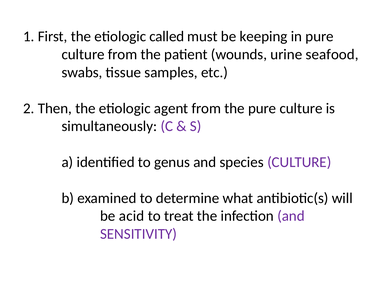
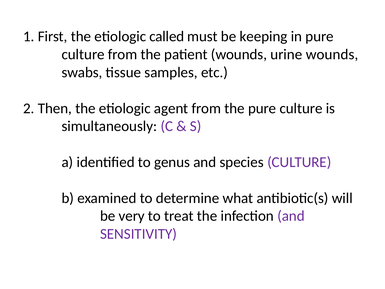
urine seafood: seafood -> wounds (332, 54)
acid: acid -> very (132, 216)
